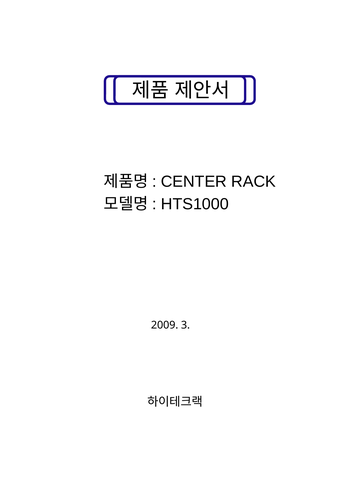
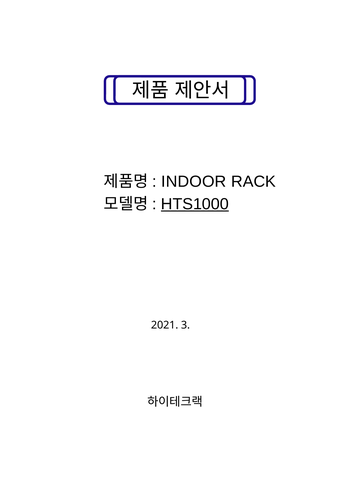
CENTER: CENTER -> INDOOR (194, 182)
HTS1000 underline: none -> present (195, 204)
2009: 2009 -> 2021 (165, 326)
